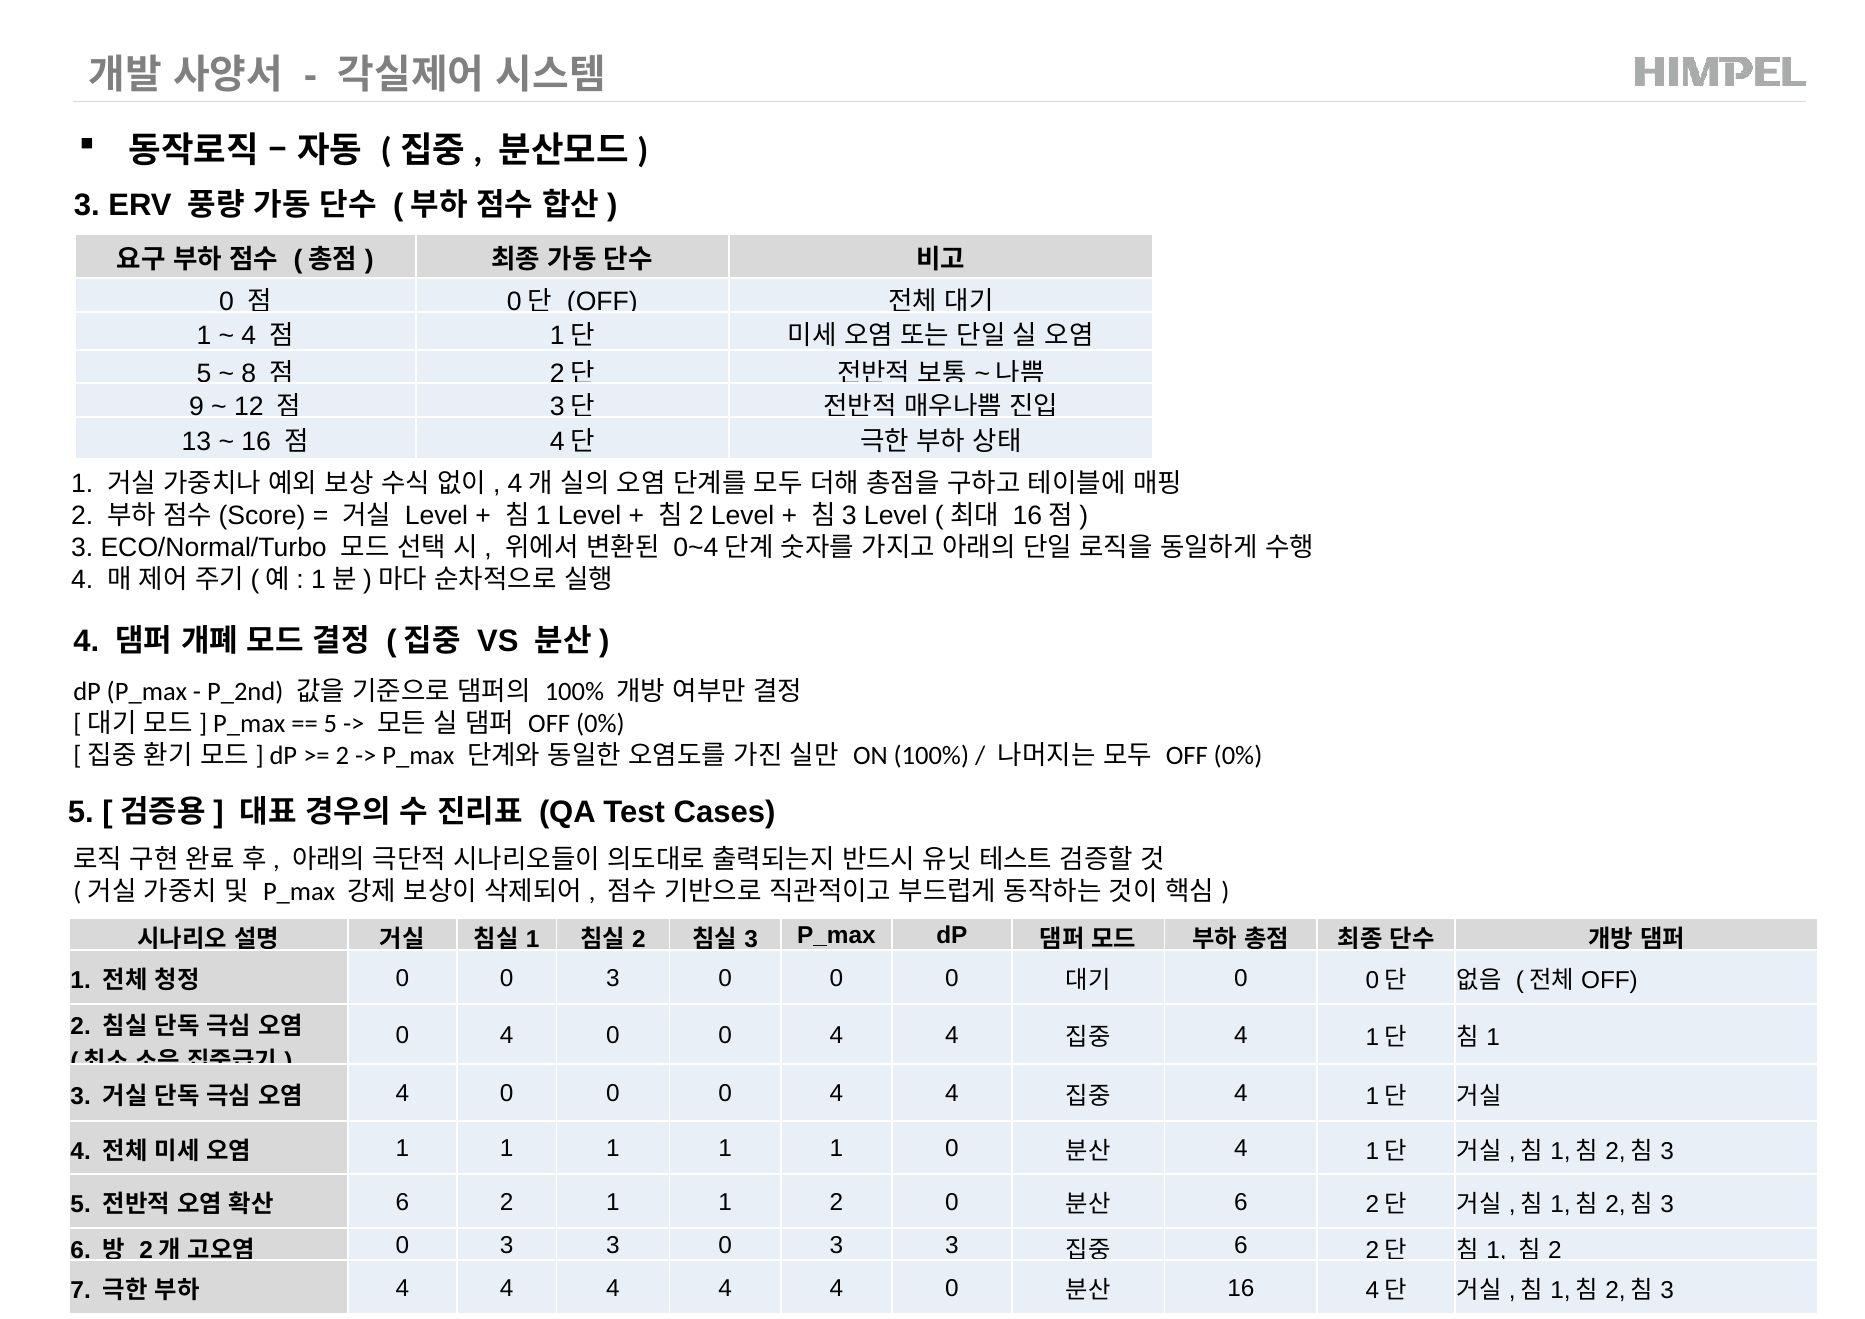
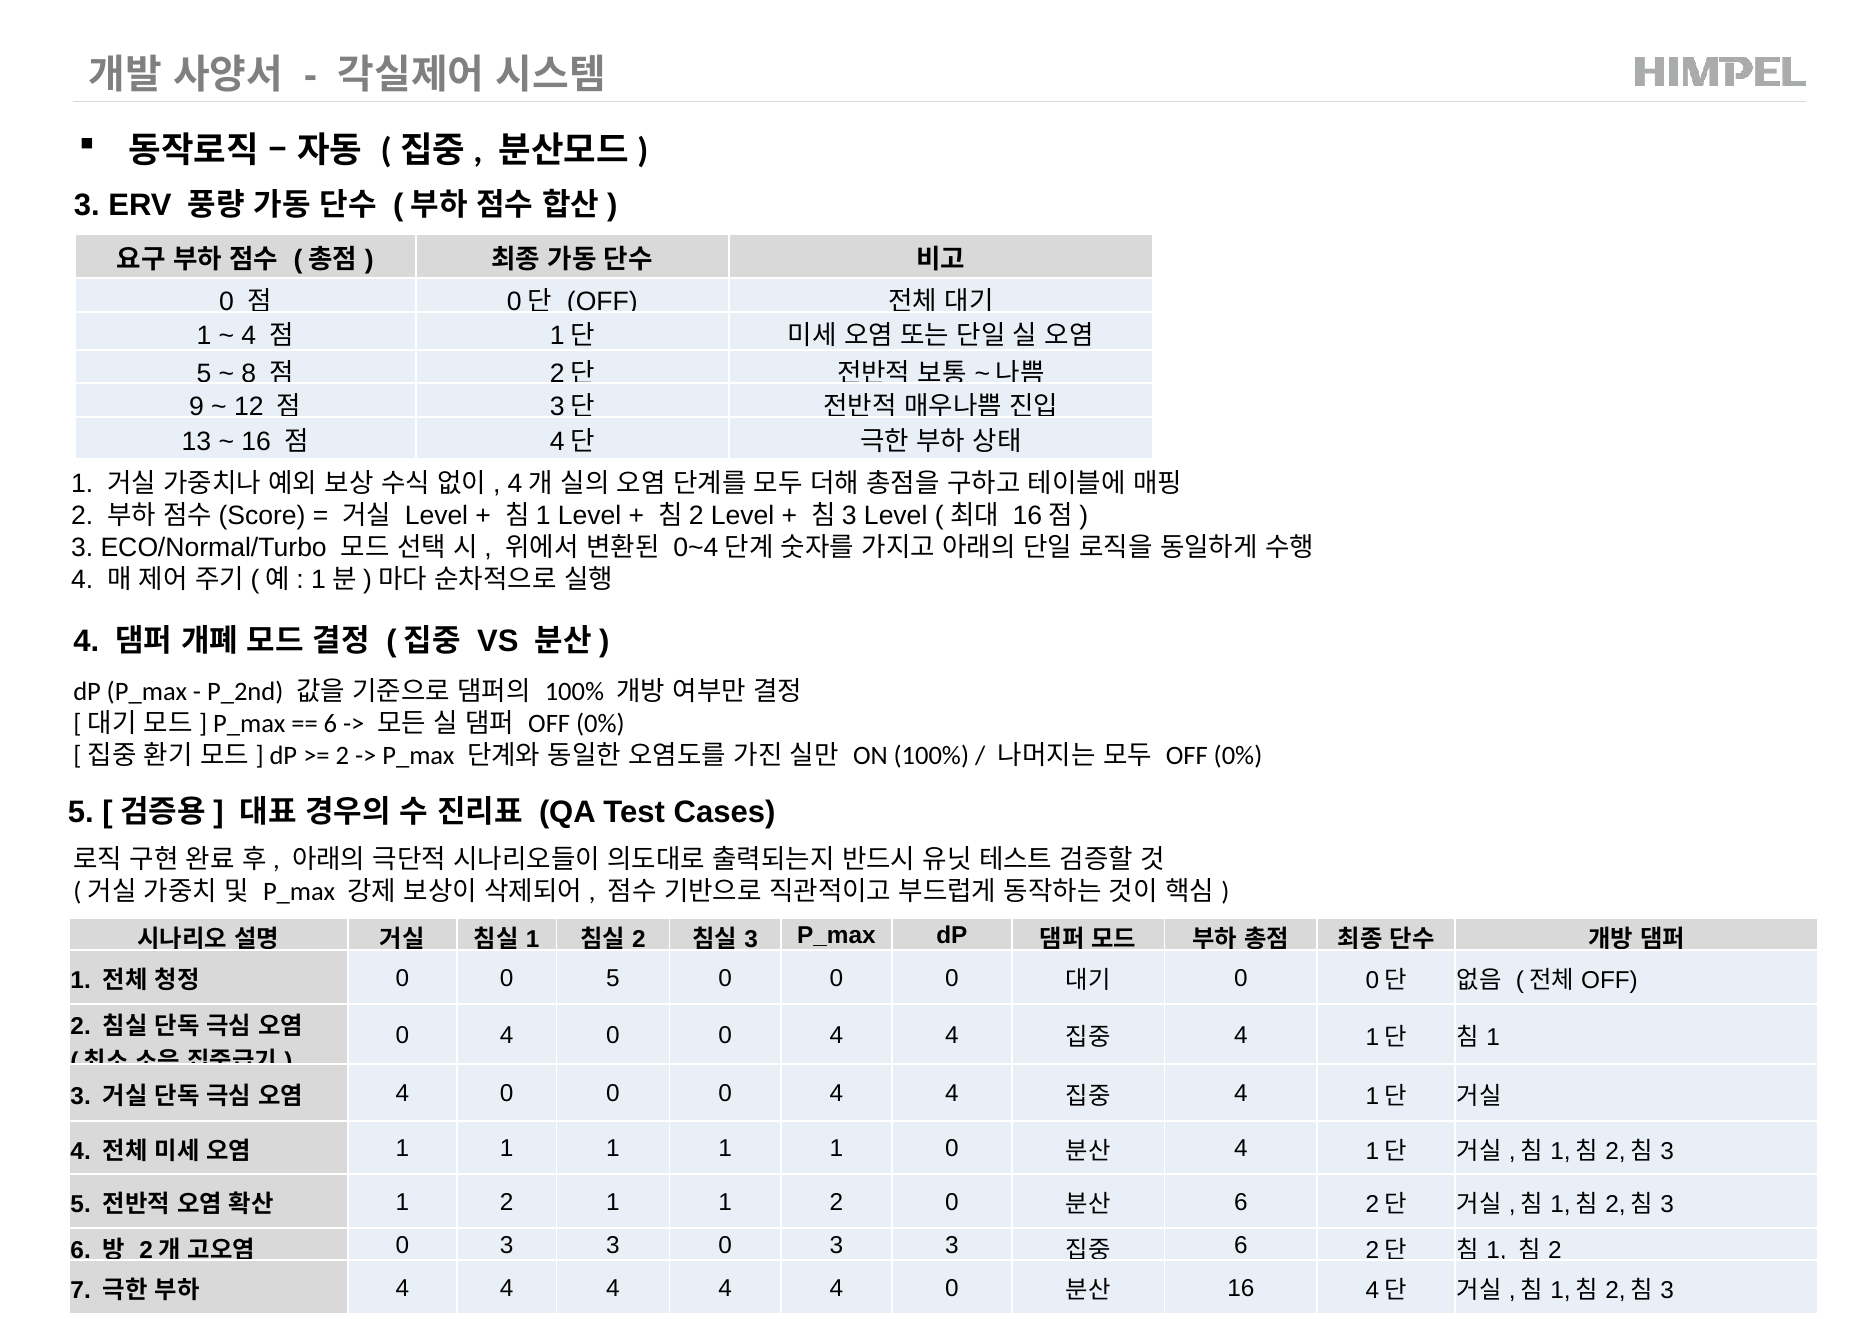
5: 5 -> 6 (330, 724)
0 0 3: 3 -> 5 (613, 978)
6: 6 -> 1 (402, 1202)
